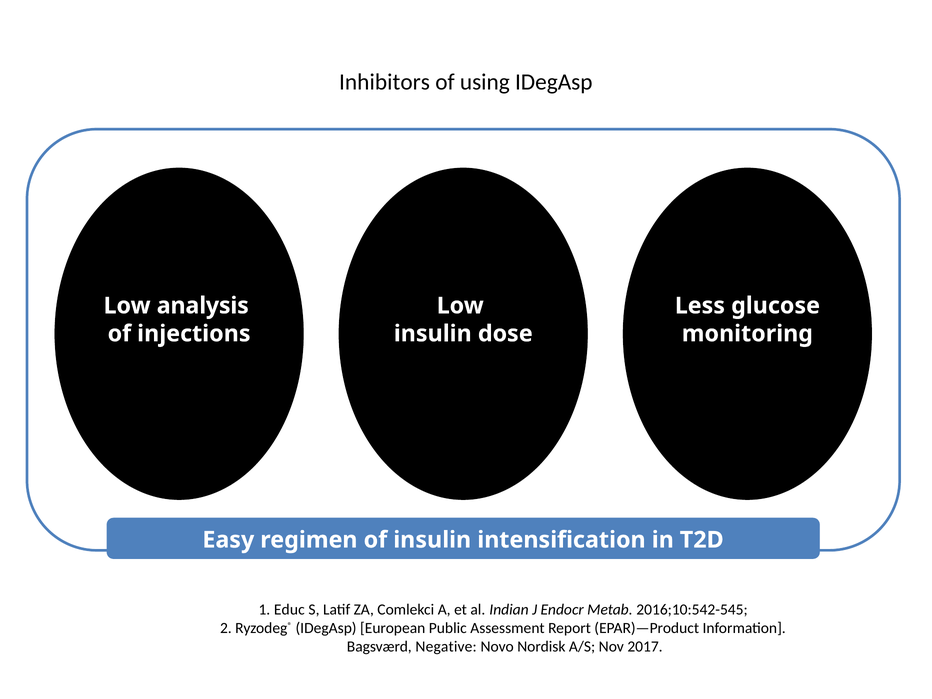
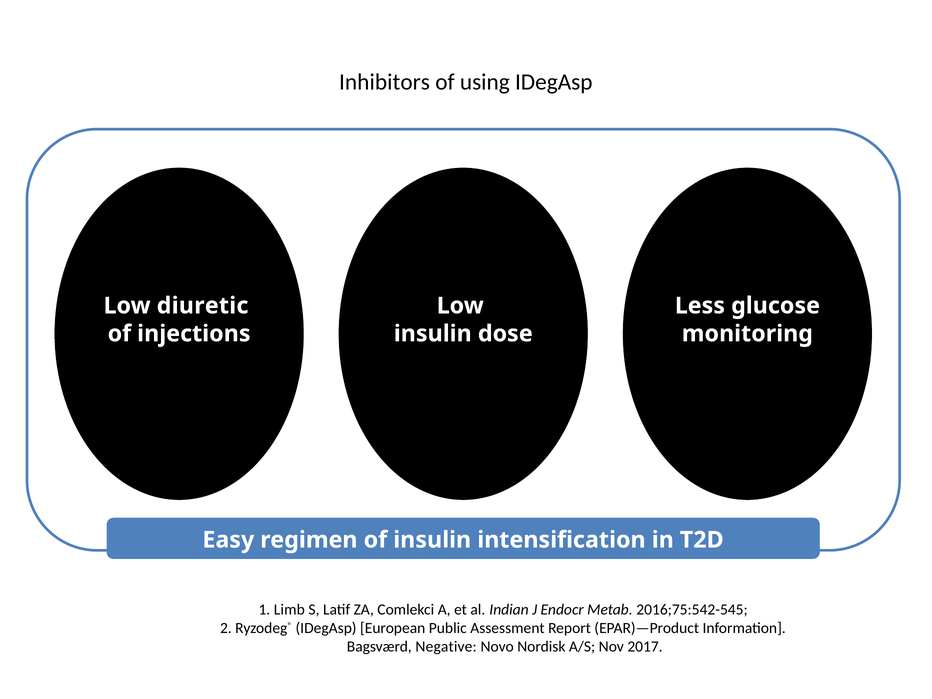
analysis: analysis -> diuretic (203, 306)
Educ: Educ -> Limb (289, 610)
2016;10:542-545: 2016;10:542-545 -> 2016;75:542-545 (692, 610)
